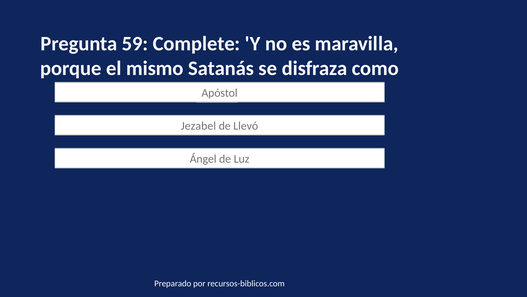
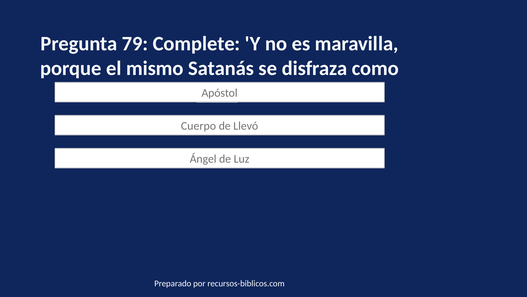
59: 59 -> 79 (135, 44)
Jezabel: Jezabel -> Cuerpo (199, 126)
